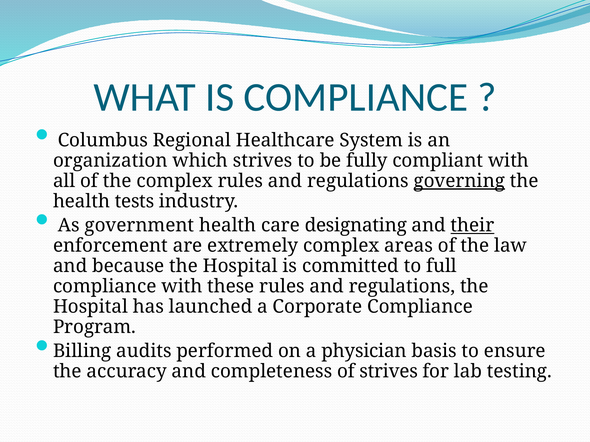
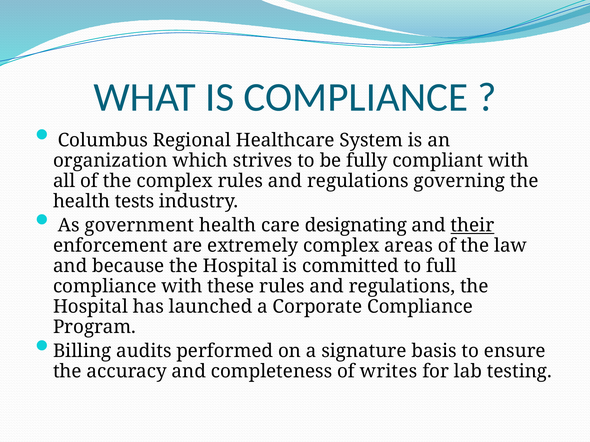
governing underline: present -> none (459, 181)
physician: physician -> signature (364, 351)
of strives: strives -> writes (389, 372)
